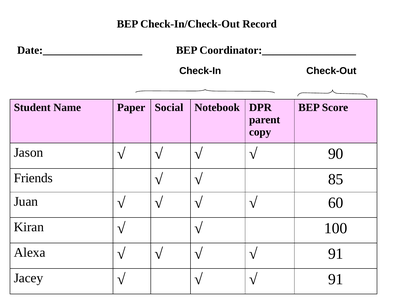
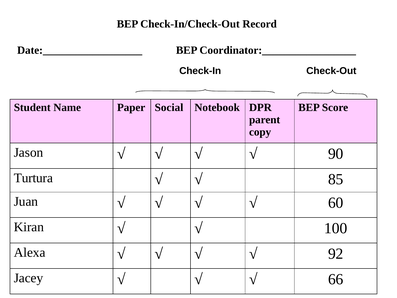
Friends: Friends -> Turtura (33, 178)
91: 91 -> 92 (336, 254)
91: 91 -> 66 (336, 279)
